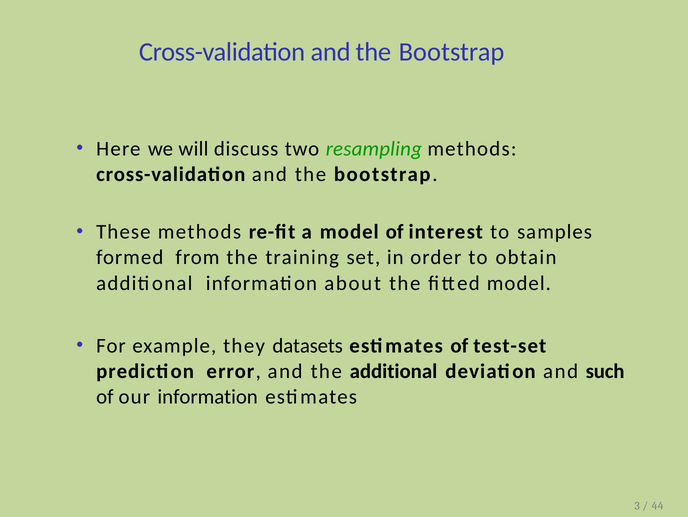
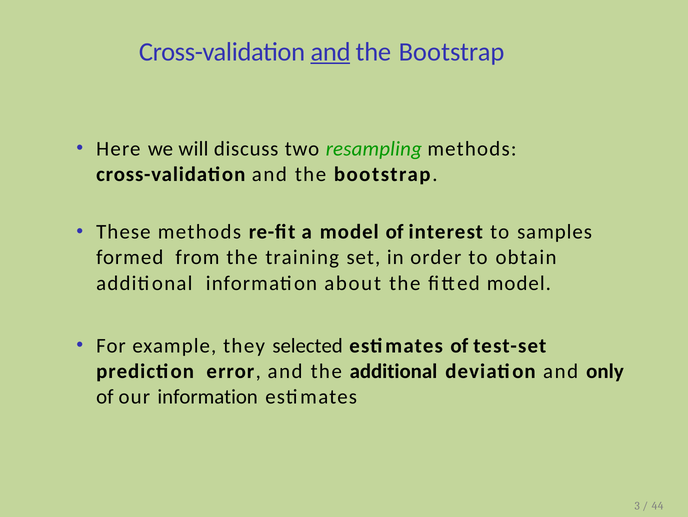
and underline: none -> present (331, 52)
datasets: datasets -> selected (308, 345)
such: such -> only (605, 371)
